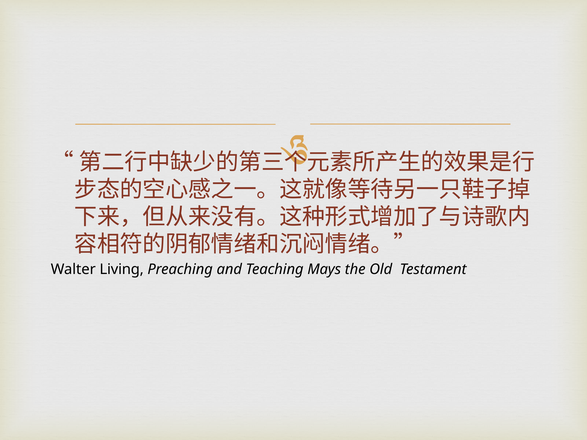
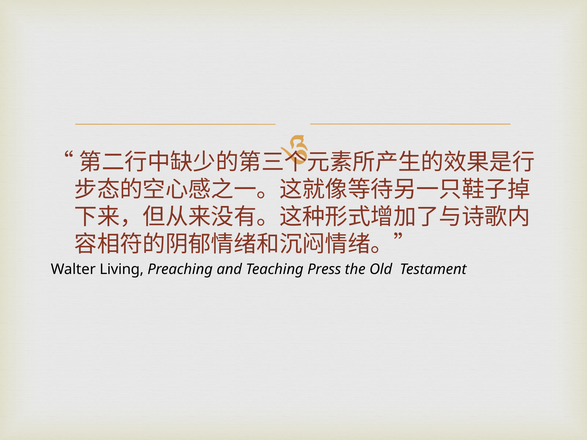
Mays: Mays -> Press (324, 269)
